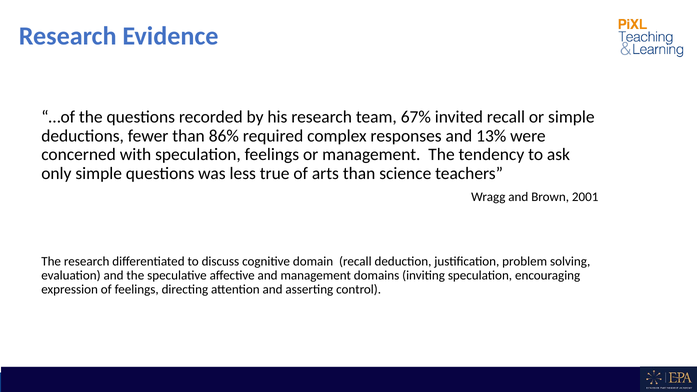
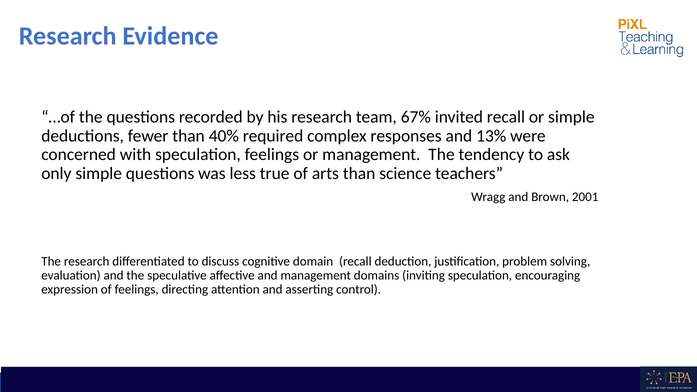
86%: 86% -> 40% (224, 136)
